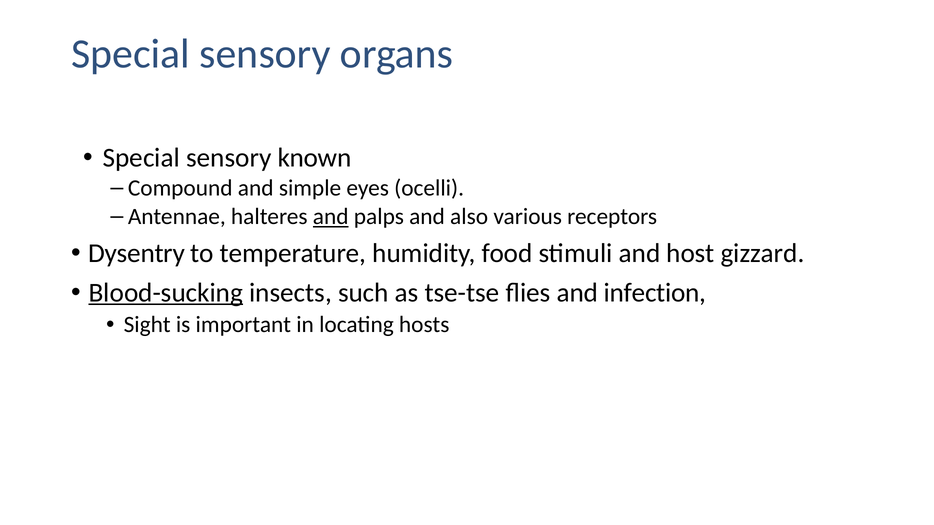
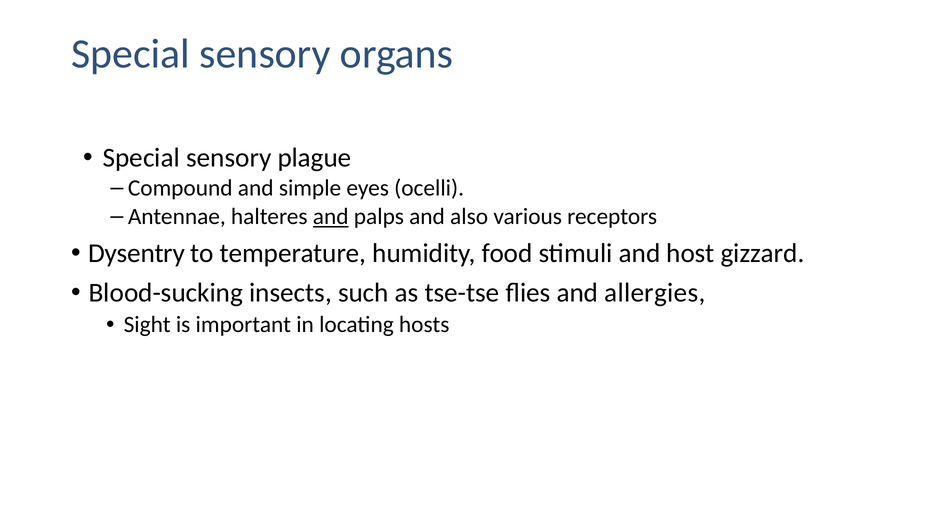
known: known -> plague (314, 158)
Blood-sucking underline: present -> none (166, 293)
infection: infection -> allergies (655, 293)
